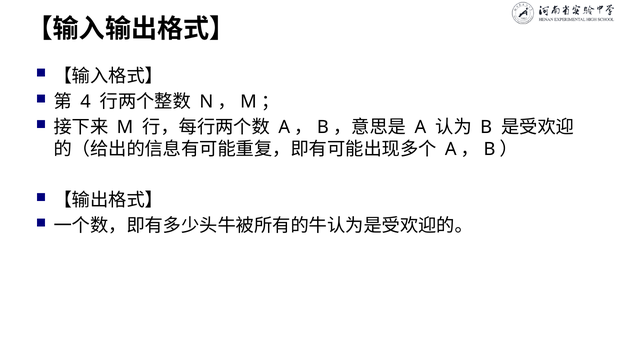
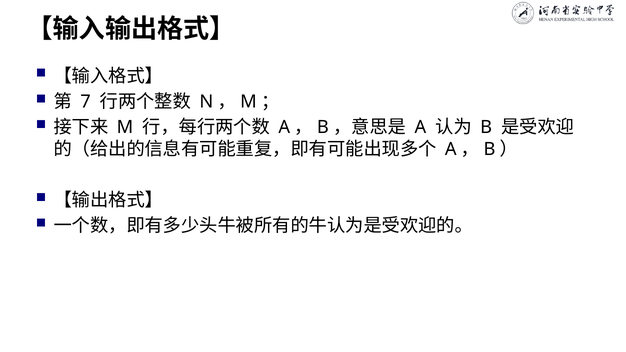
4: 4 -> 7 (86, 102)
